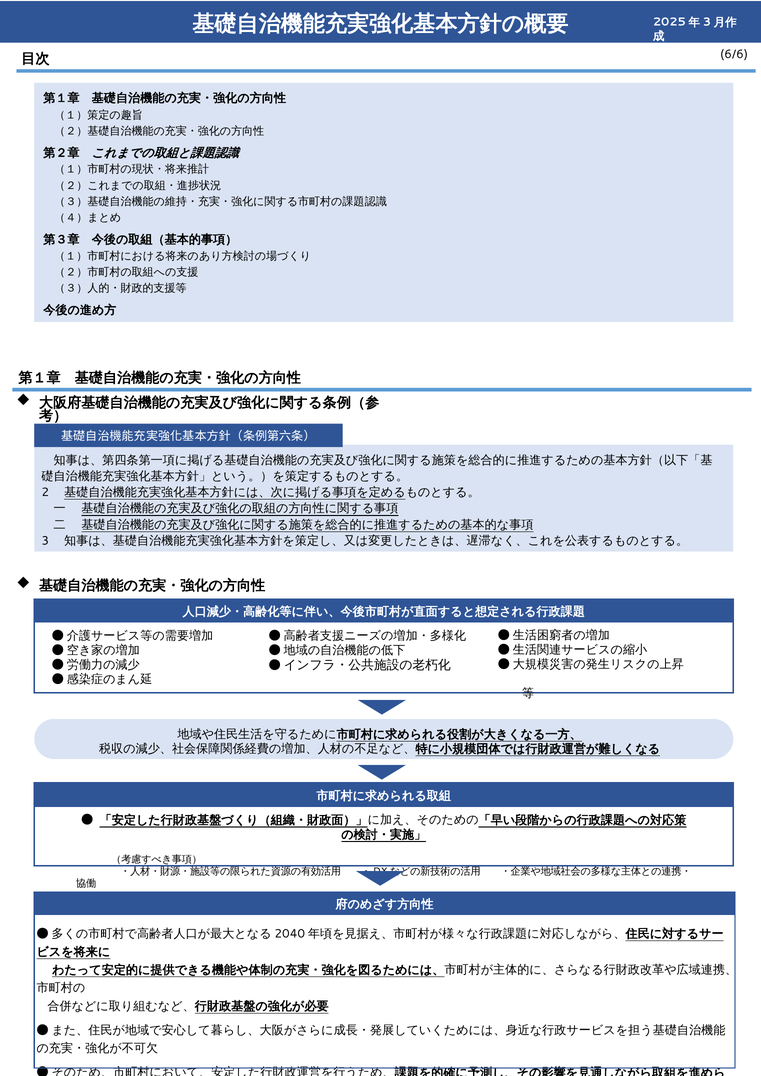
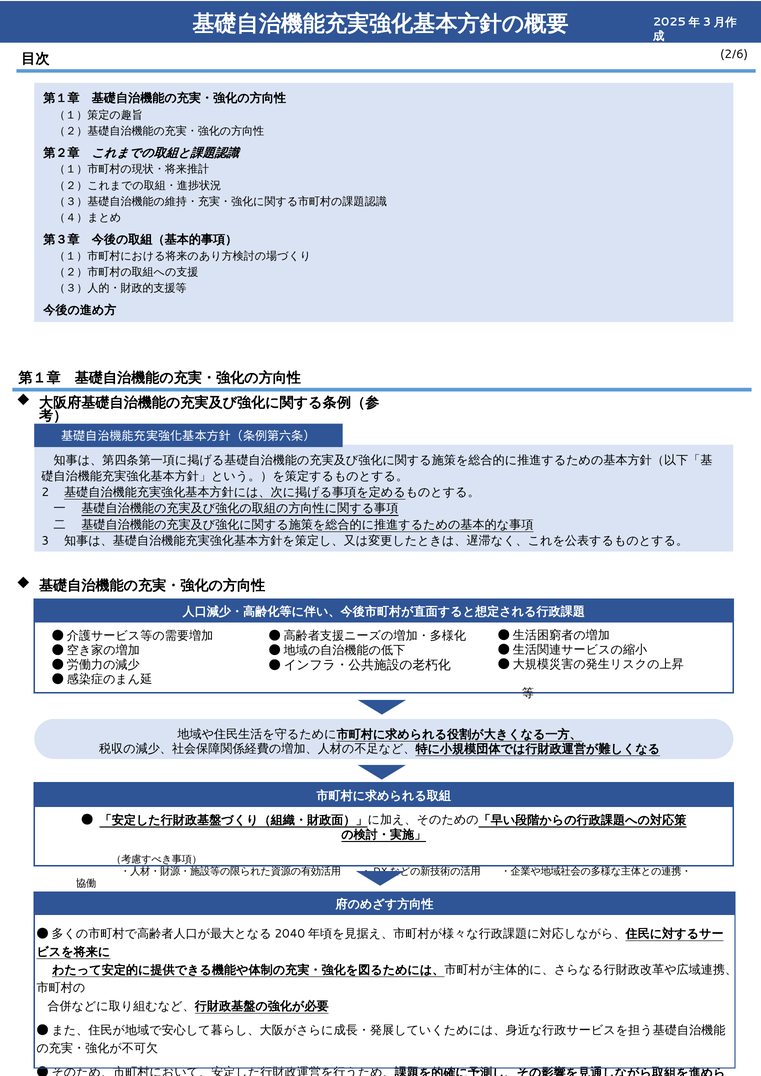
6/6: 6/6 -> 2/6 (734, 54)
